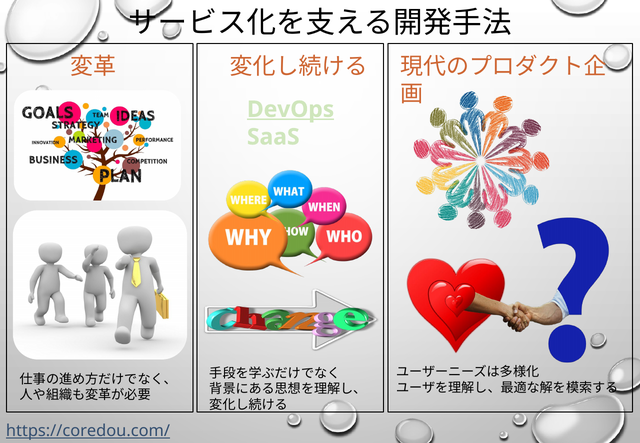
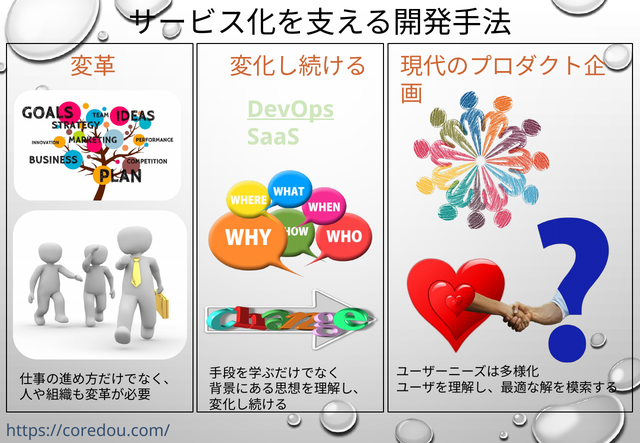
https://coredou.com/ underline: present -> none (88, 431)
